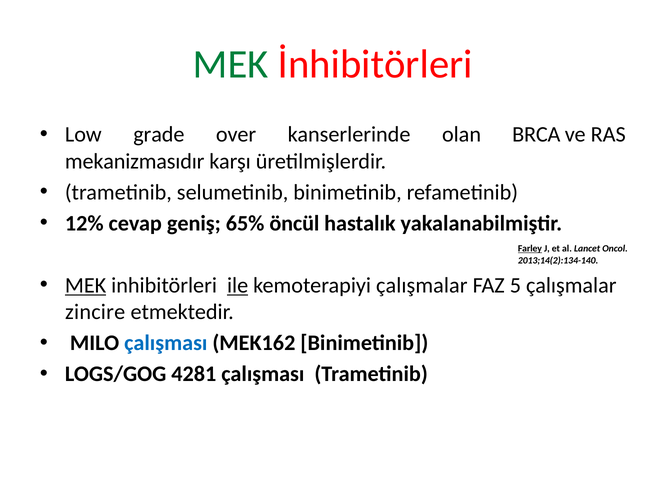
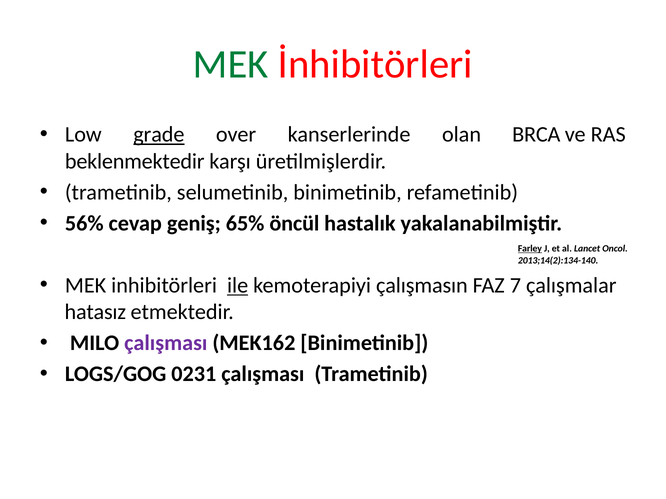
grade underline: none -> present (159, 135)
mekanizmasıdır: mekanizmasıdır -> beklenmektedir (135, 161)
12%: 12% -> 56% (84, 224)
MEK underline: present -> none (86, 286)
kemoterapiyi çalışmalar: çalışmalar -> çalışmasın (422, 286)
5: 5 -> 7 (515, 286)
zincire: zincire -> hatasız (95, 312)
çalışması colour: blue -> purple (166, 343)
4281: 4281 -> 0231 (194, 374)
